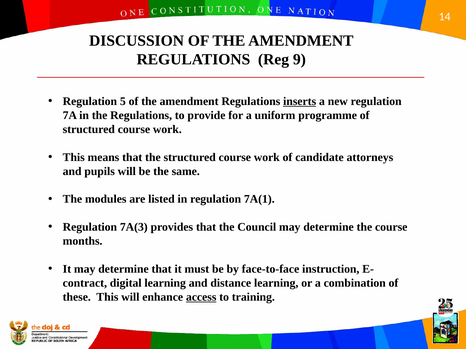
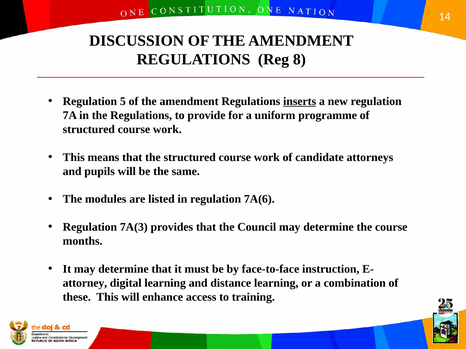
9: 9 -> 8 (299, 59)
7A(1: 7A(1 -> 7A(6 (259, 199)
contract: contract -> attorney (85, 283)
access underline: present -> none (201, 297)
